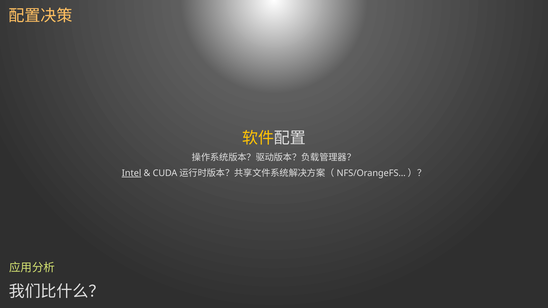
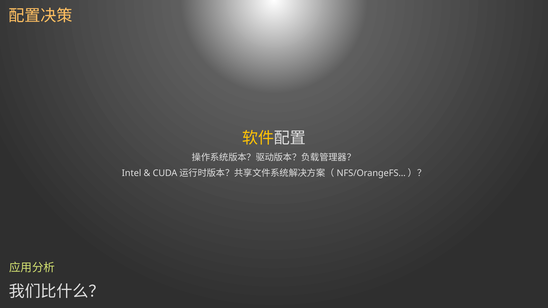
Intel underline: present -> none (132, 173)
